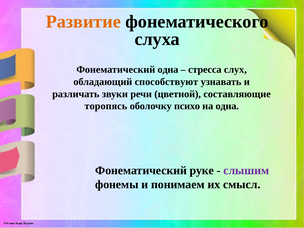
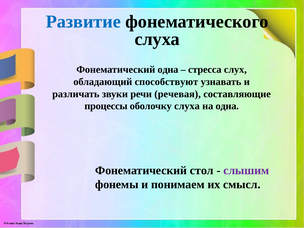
Развитие colour: orange -> blue (83, 22)
цветной: цветной -> речевая (178, 94)
торопясь: торопясь -> процессы (106, 106)
оболочку психо: психо -> слуха (187, 106)
руке: руке -> стол (202, 170)
